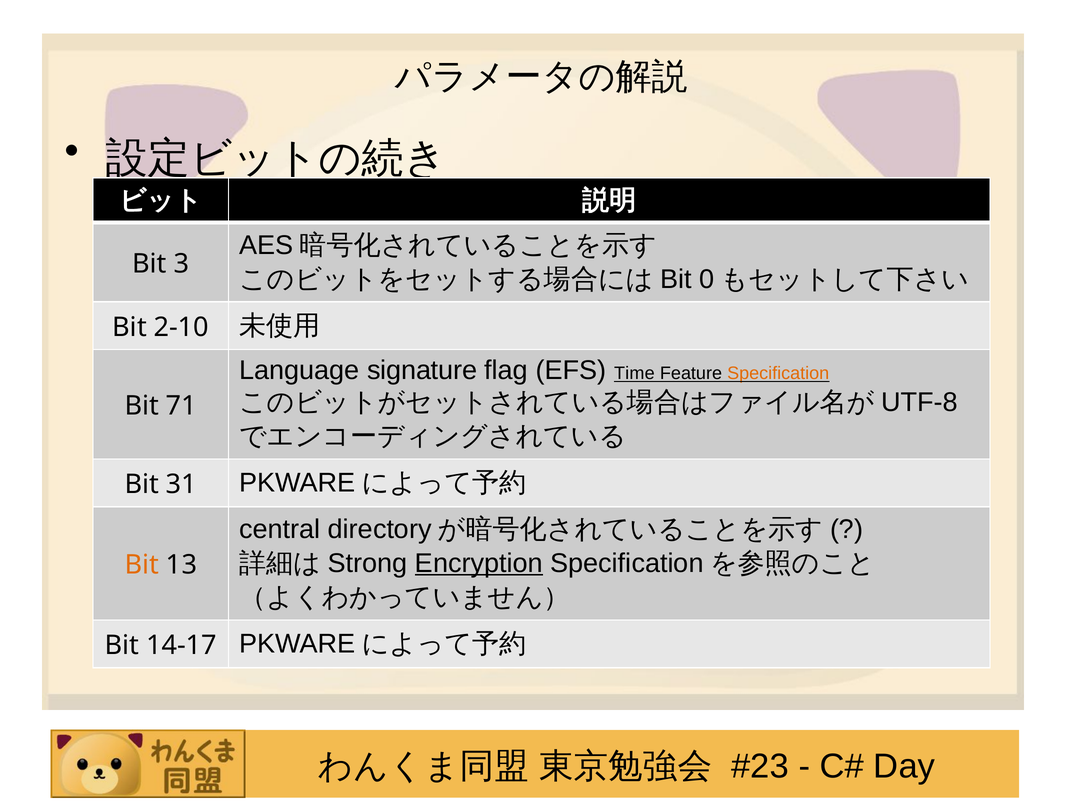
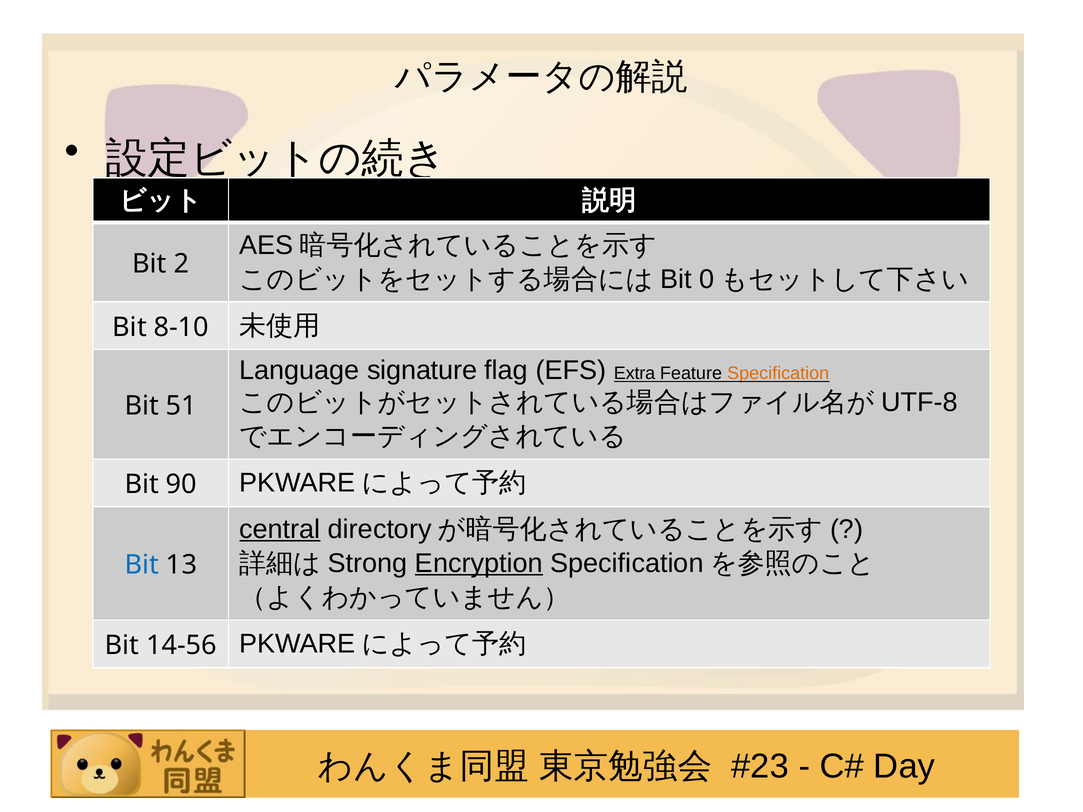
3: 3 -> 2 (181, 264)
2-10: 2-10 -> 8-10 (181, 327)
Time: Time -> Extra (635, 374)
71: 71 -> 51 (181, 406)
31: 31 -> 90 (181, 484)
central underline: none -> present (280, 529)
Bit colour: orange -> blue (142, 565)
14-17: 14-17 -> 14-56 (181, 645)
